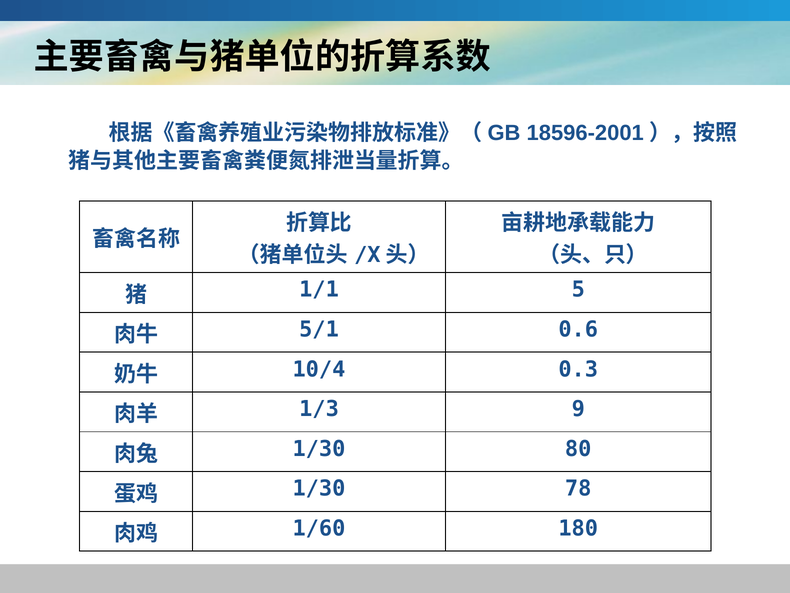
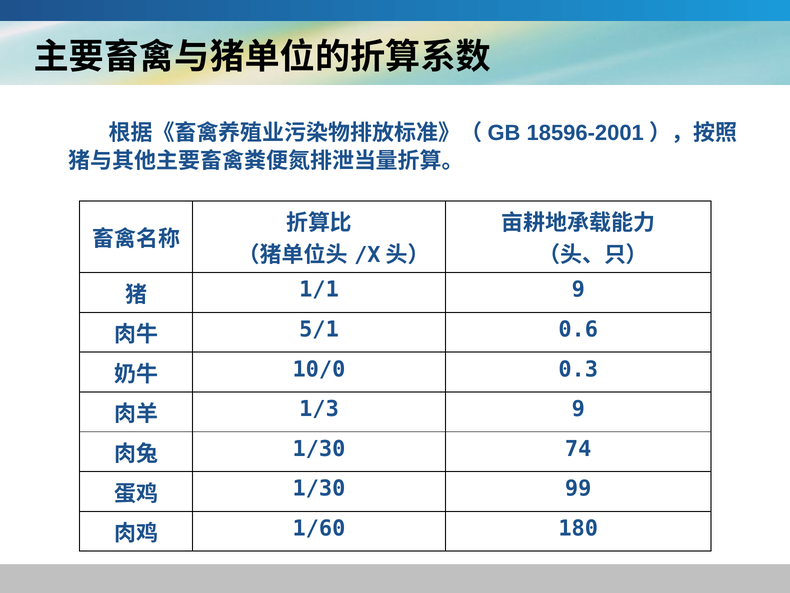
1/1 5: 5 -> 9 (578, 289)
10/4: 10/4 -> 10/0 (319, 369)
80: 80 -> 74 (578, 448)
78: 78 -> 99 (578, 488)
